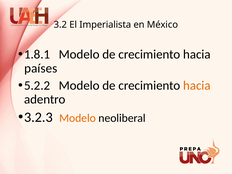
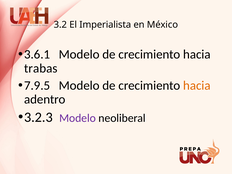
1.8.1: 1.8.1 -> 3.6.1 (37, 54)
países: países -> trabas (41, 68)
5.2.2: 5.2.2 -> 7.9.5 (37, 85)
Modelo colour: orange -> purple (78, 118)
